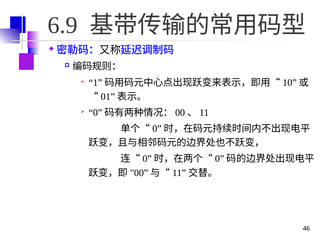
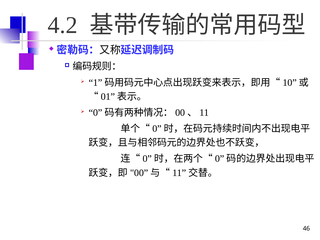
6.9: 6.9 -> 4.2 (63, 25)
